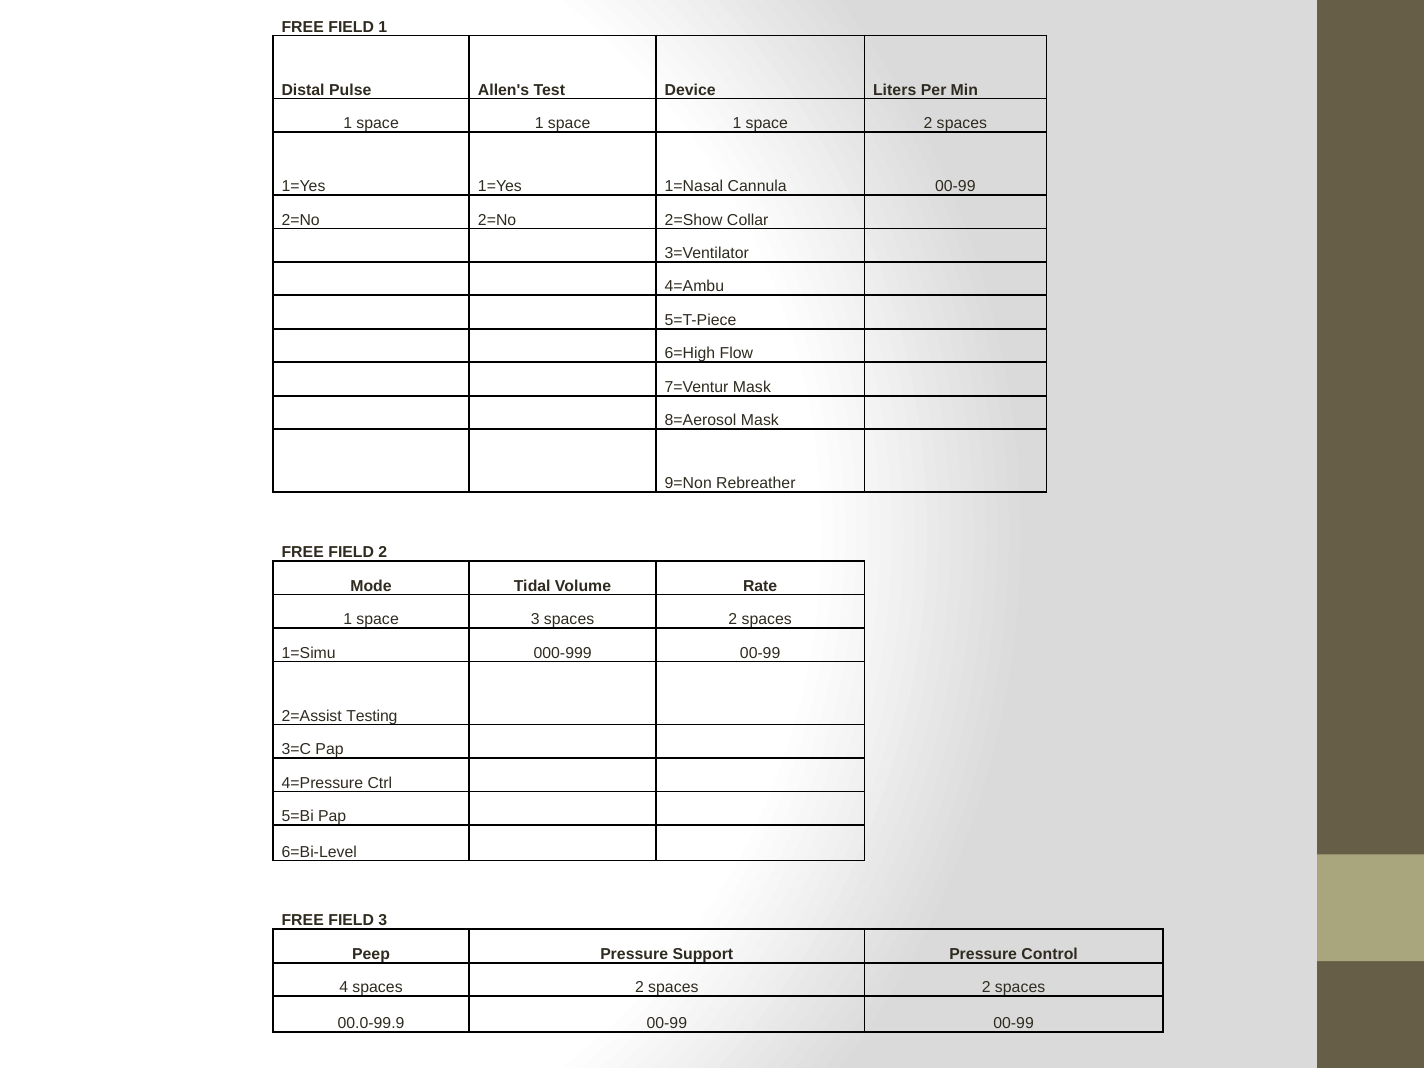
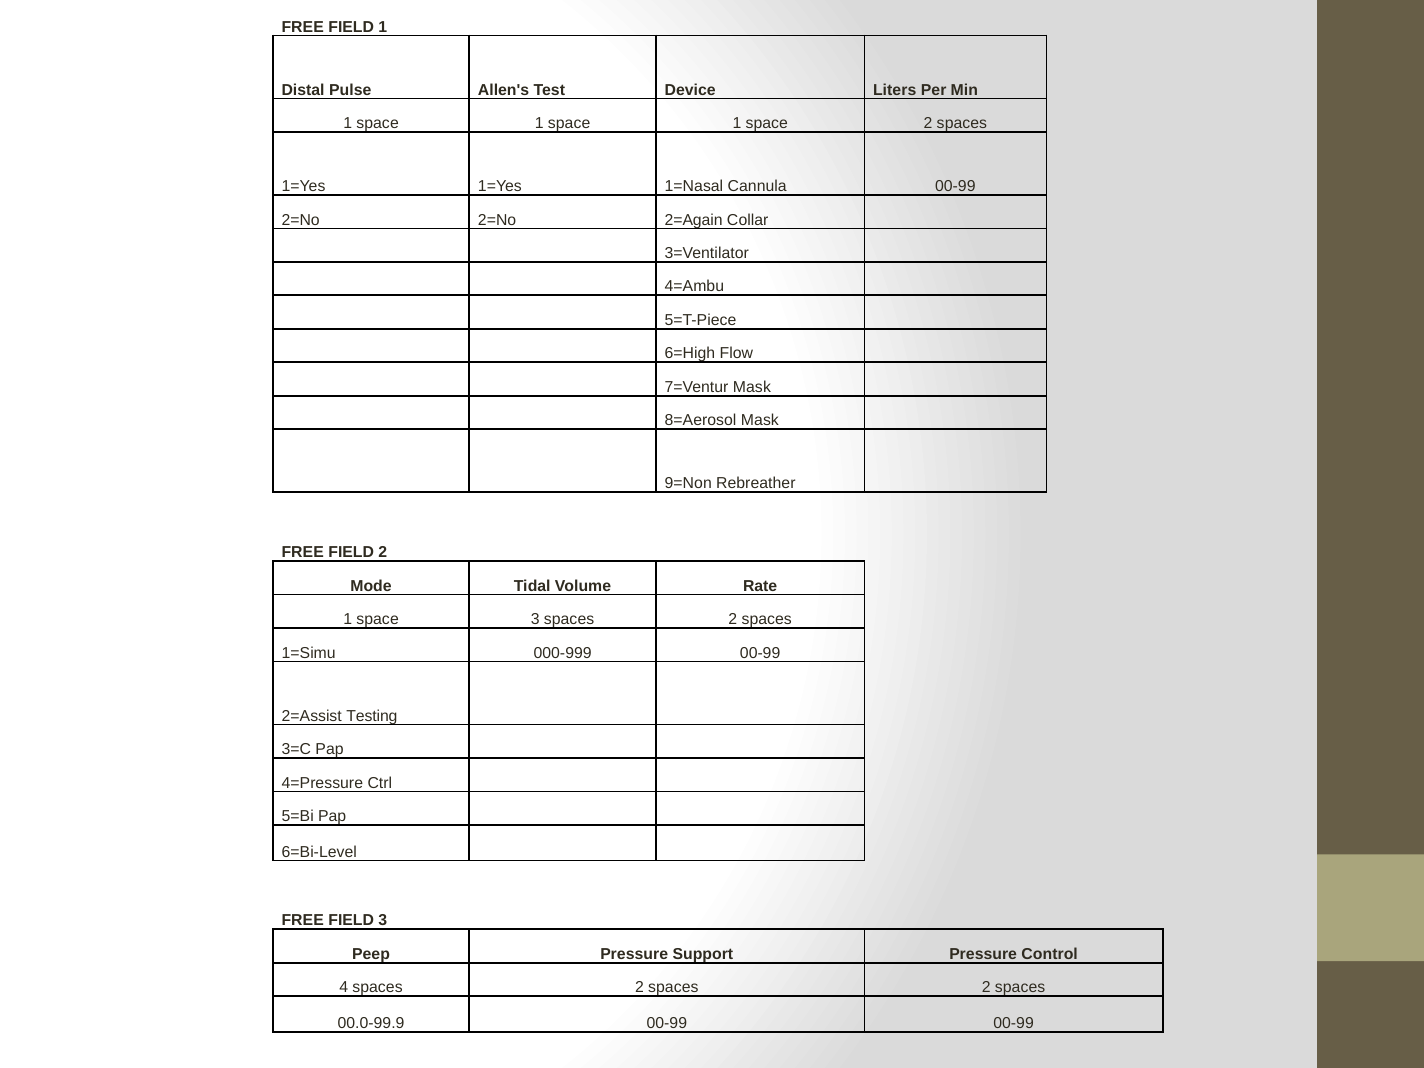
2=Show: 2=Show -> 2=Again (694, 220)
